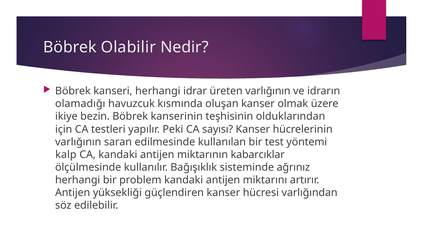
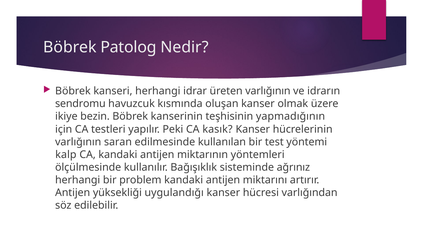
Olabilir: Olabilir -> Patolog (129, 47)
olamadığı: olamadığı -> sendromu (80, 104)
olduklarından: olduklarından -> yapmadığının (291, 116)
sayısı: sayısı -> kasık (217, 129)
kabarcıklar: kabarcıklar -> yöntemleri (258, 155)
güçlendiren: güçlendiren -> uygulandığı (174, 193)
